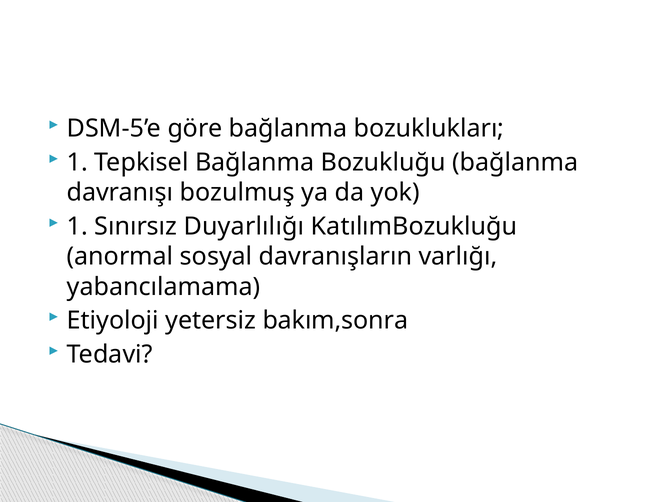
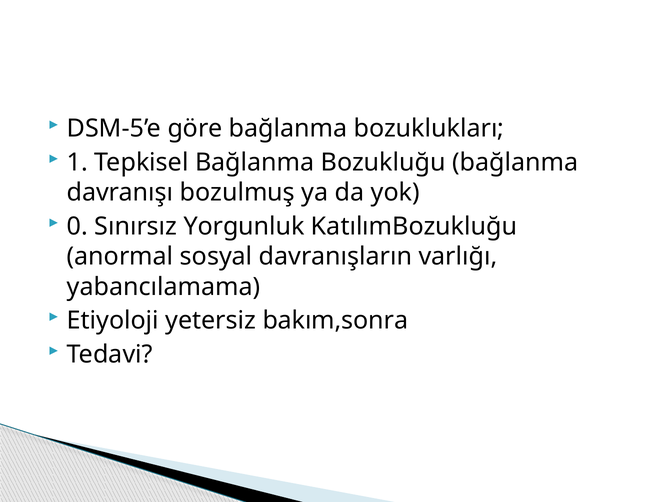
1: 1 -> 0 (77, 226)
Duyarlılığı: Duyarlılığı -> Yorgunluk (244, 226)
